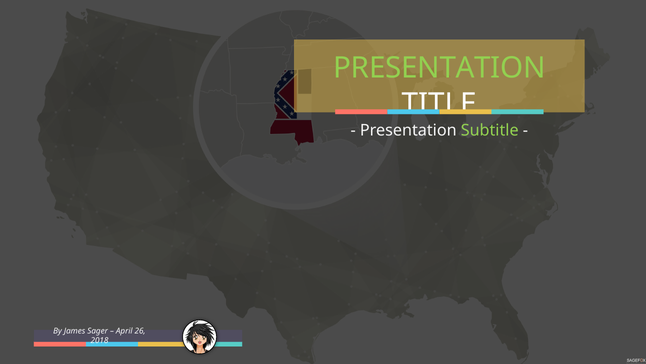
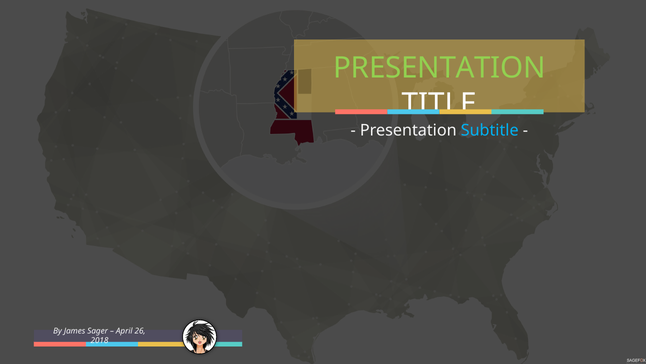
Subtitle colour: light green -> light blue (490, 130)
